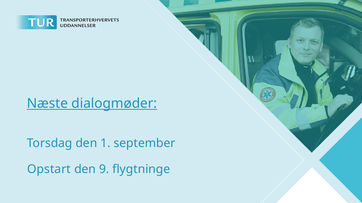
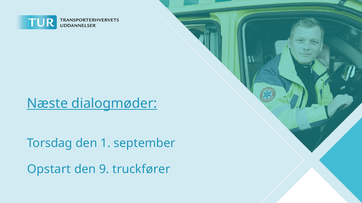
flygtninge: flygtninge -> truckfører (141, 170)
